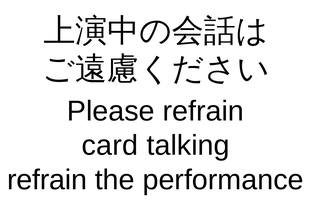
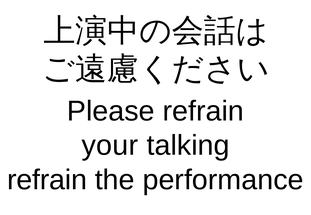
card: card -> your (110, 146)
